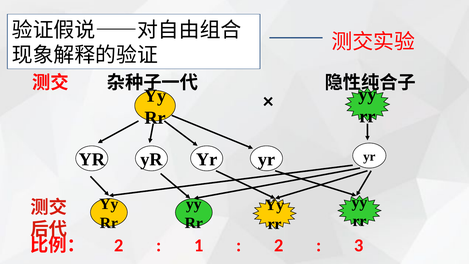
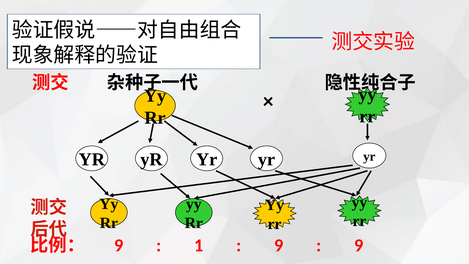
2: 2 -> 9 (119, 245)
2: 2 -> 9 (279, 245)
3: 3 -> 9 (359, 245)
